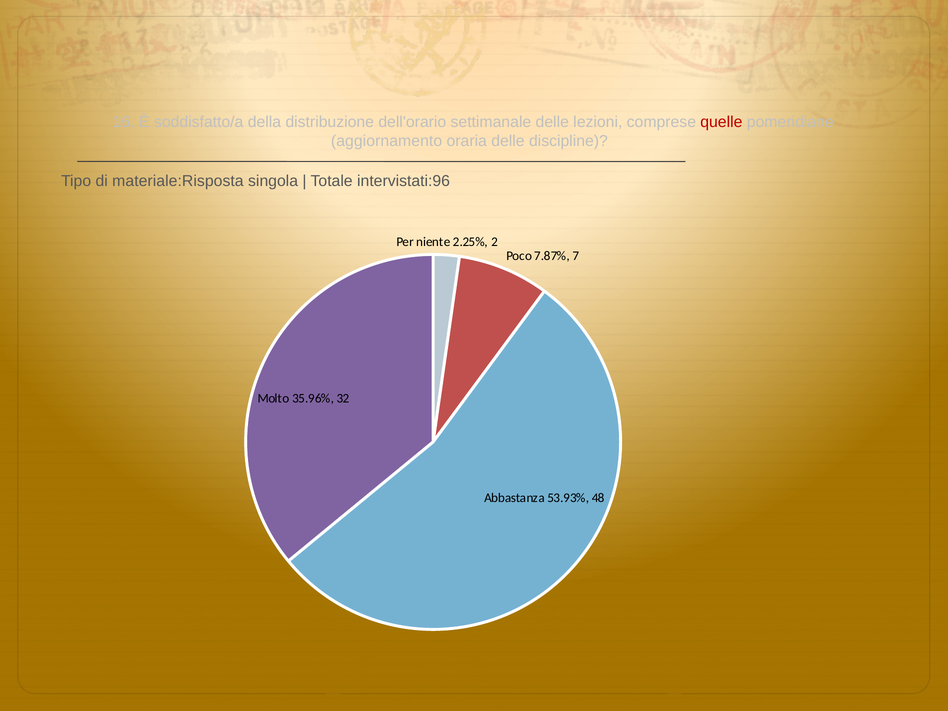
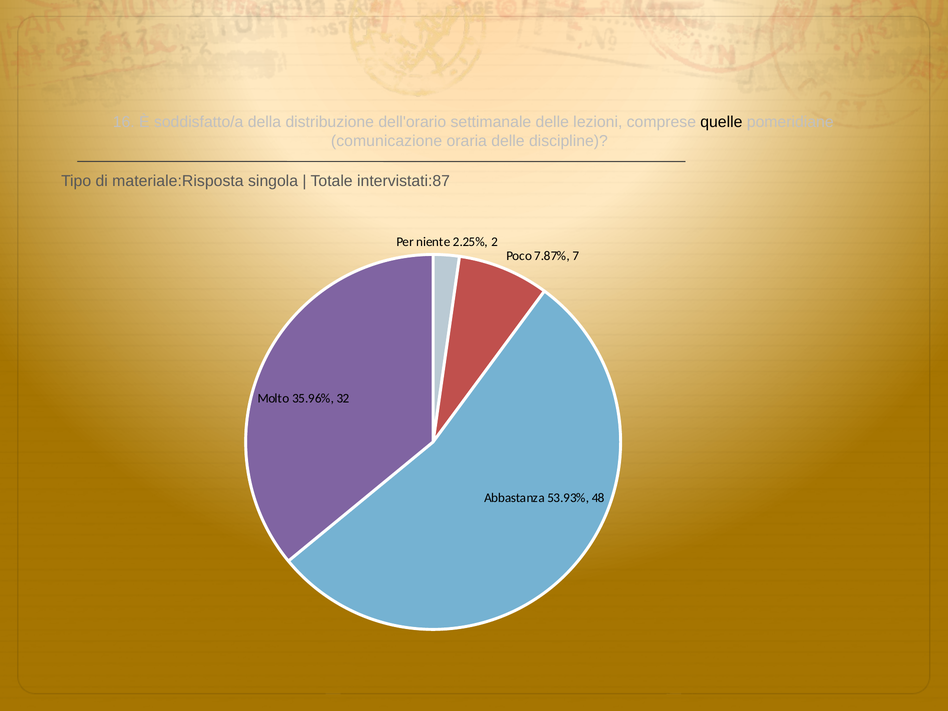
quelle colour: red -> black (721, 122)
aggiornamento: aggiornamento -> comunicazione (387, 141)
intervistati:96: intervistati:96 -> intervistati:87 (404, 181)
